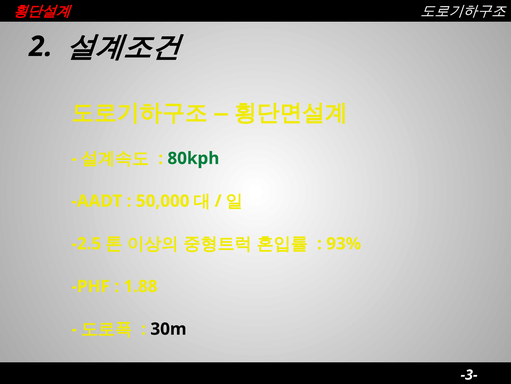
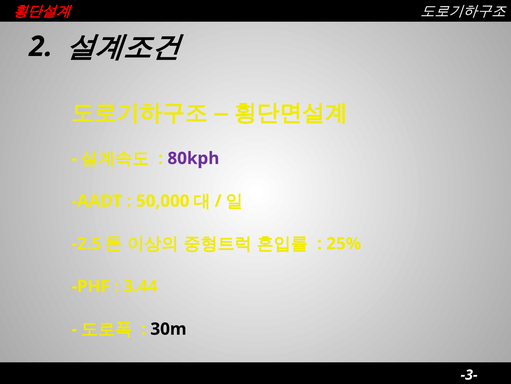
80kph colour: green -> purple (193, 158)
93%: 93% -> 25% (344, 243)
1.88: 1.88 -> 3.44 (141, 286)
